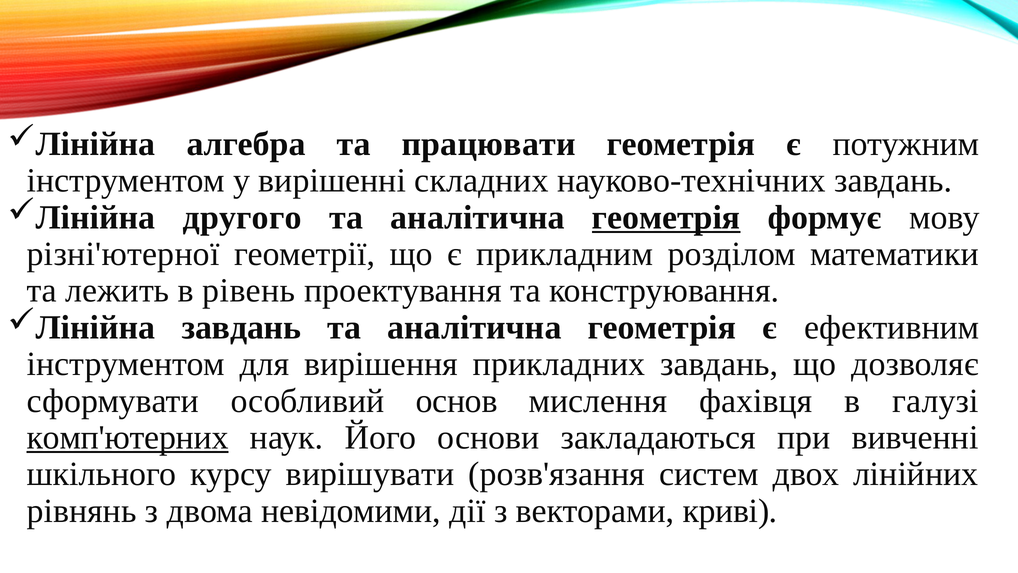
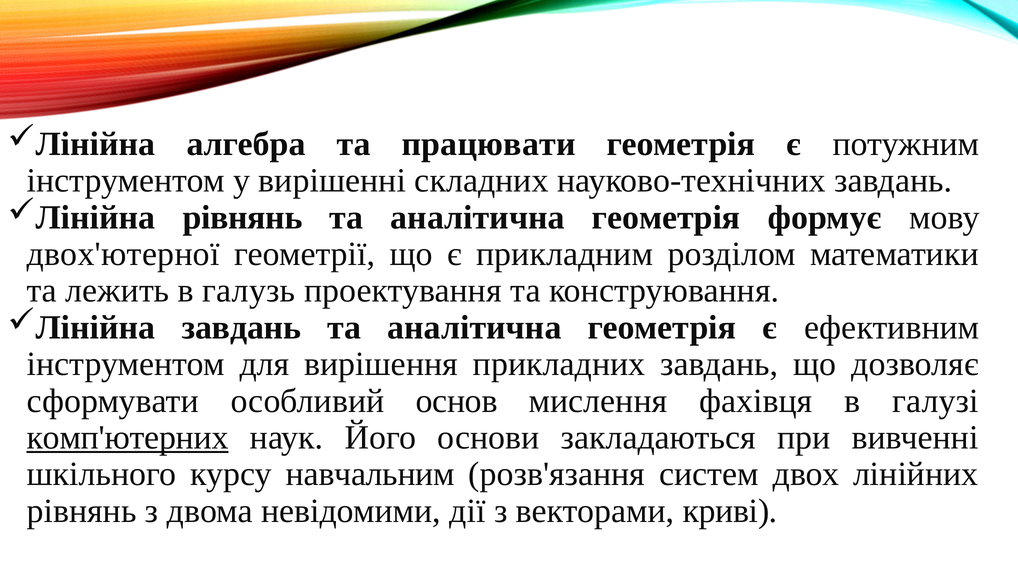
другого: другого -> рівнянь (242, 217)
геометрія underline: present -> none (666, 217)
різні'ютерної: різні'ютерної -> двох'ютерної (123, 254)
рівень: рівень -> галузь (249, 291)
вирішувати: вирішувати -> навчальним (370, 474)
